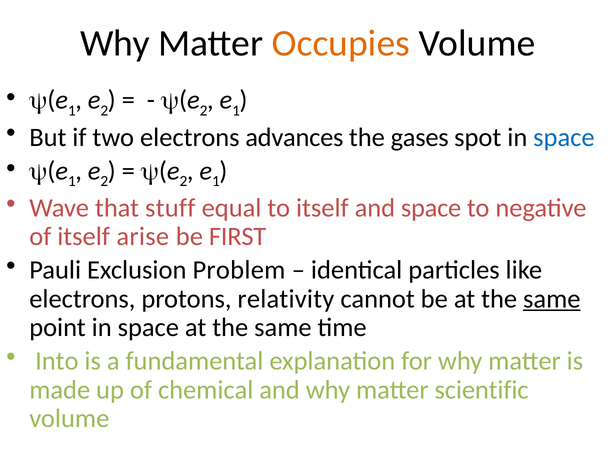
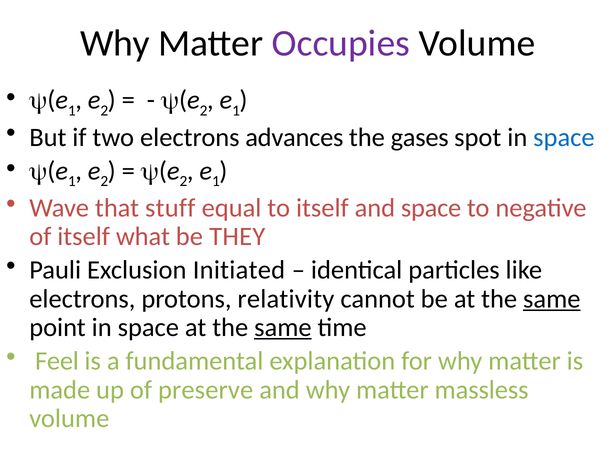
Occupies colour: orange -> purple (341, 43)
arise: arise -> what (143, 237)
FIRST: FIRST -> THEY (237, 237)
Problem: Problem -> Initiated (239, 270)
same underline: none -> present (283, 327)
Into: Into -> Feel (57, 361)
chemical: chemical -> preserve (206, 390)
scientific: scientific -> massless (482, 390)
